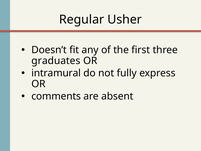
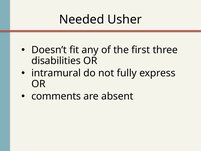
Regular: Regular -> Needed (82, 19)
graduates: graduates -> disabilities (56, 61)
